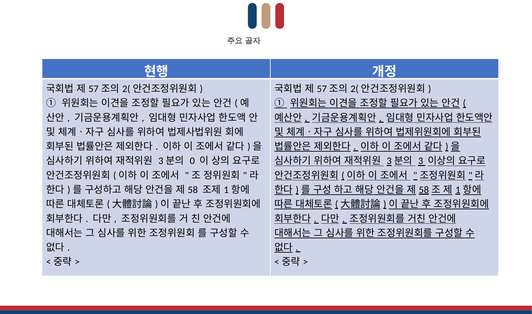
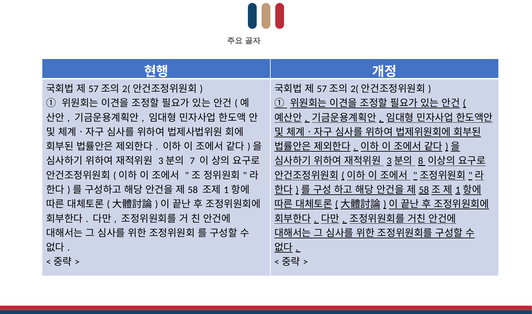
0: 0 -> 7 (192, 161)
3: 3 -> 8 (421, 161)
